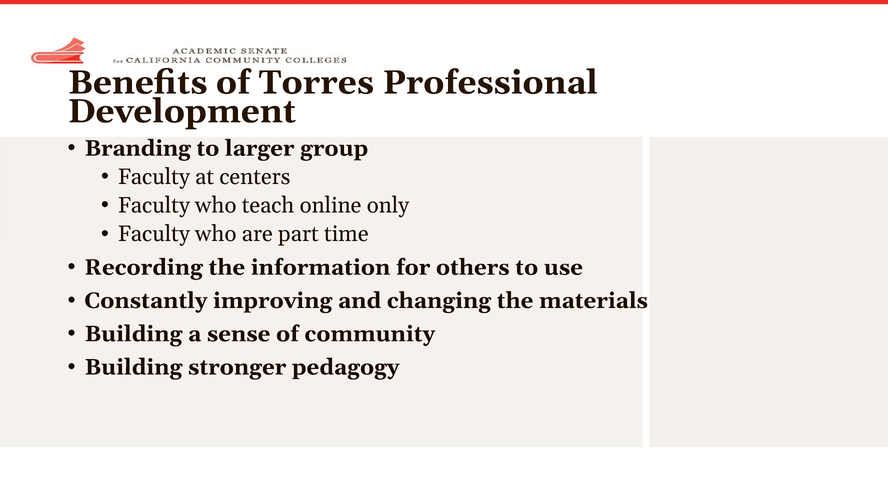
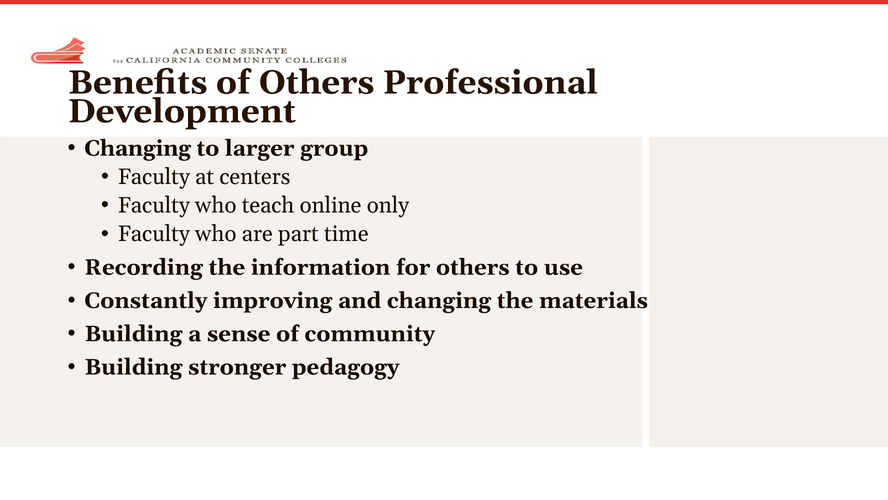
of Torres: Torres -> Others (316, 82)
Branding: Branding -> Changing (138, 148)
